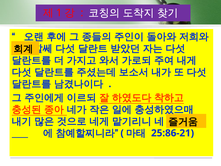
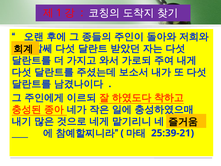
25:86-21: 25:86-21 -> 25:39-21 (173, 133)
